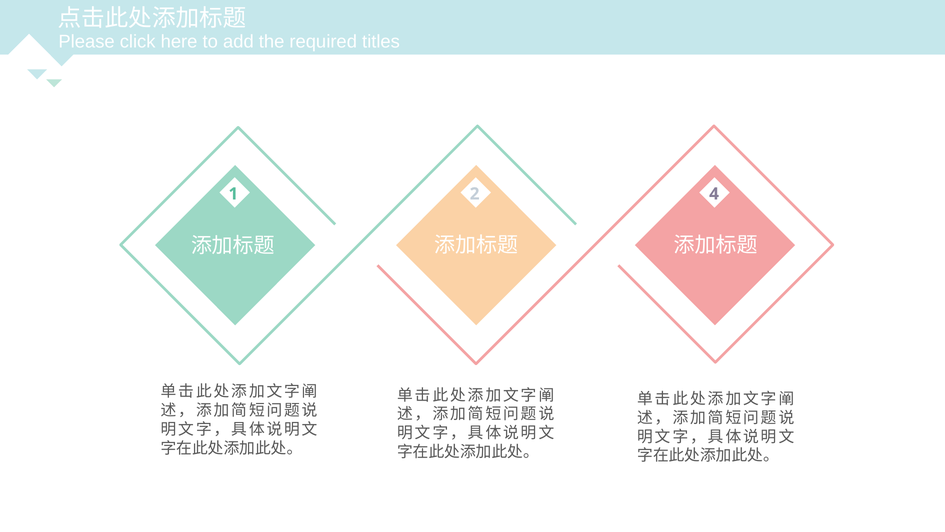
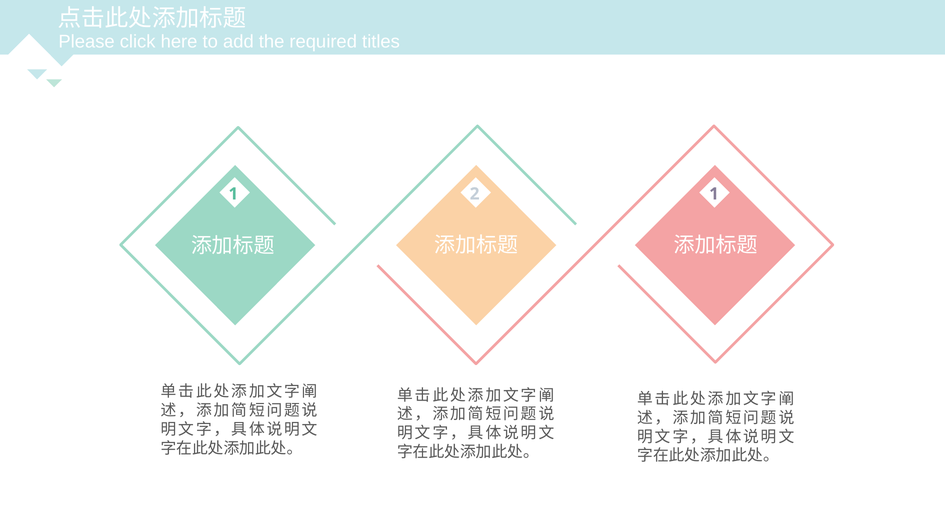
2 4: 4 -> 1 (714, 194)
